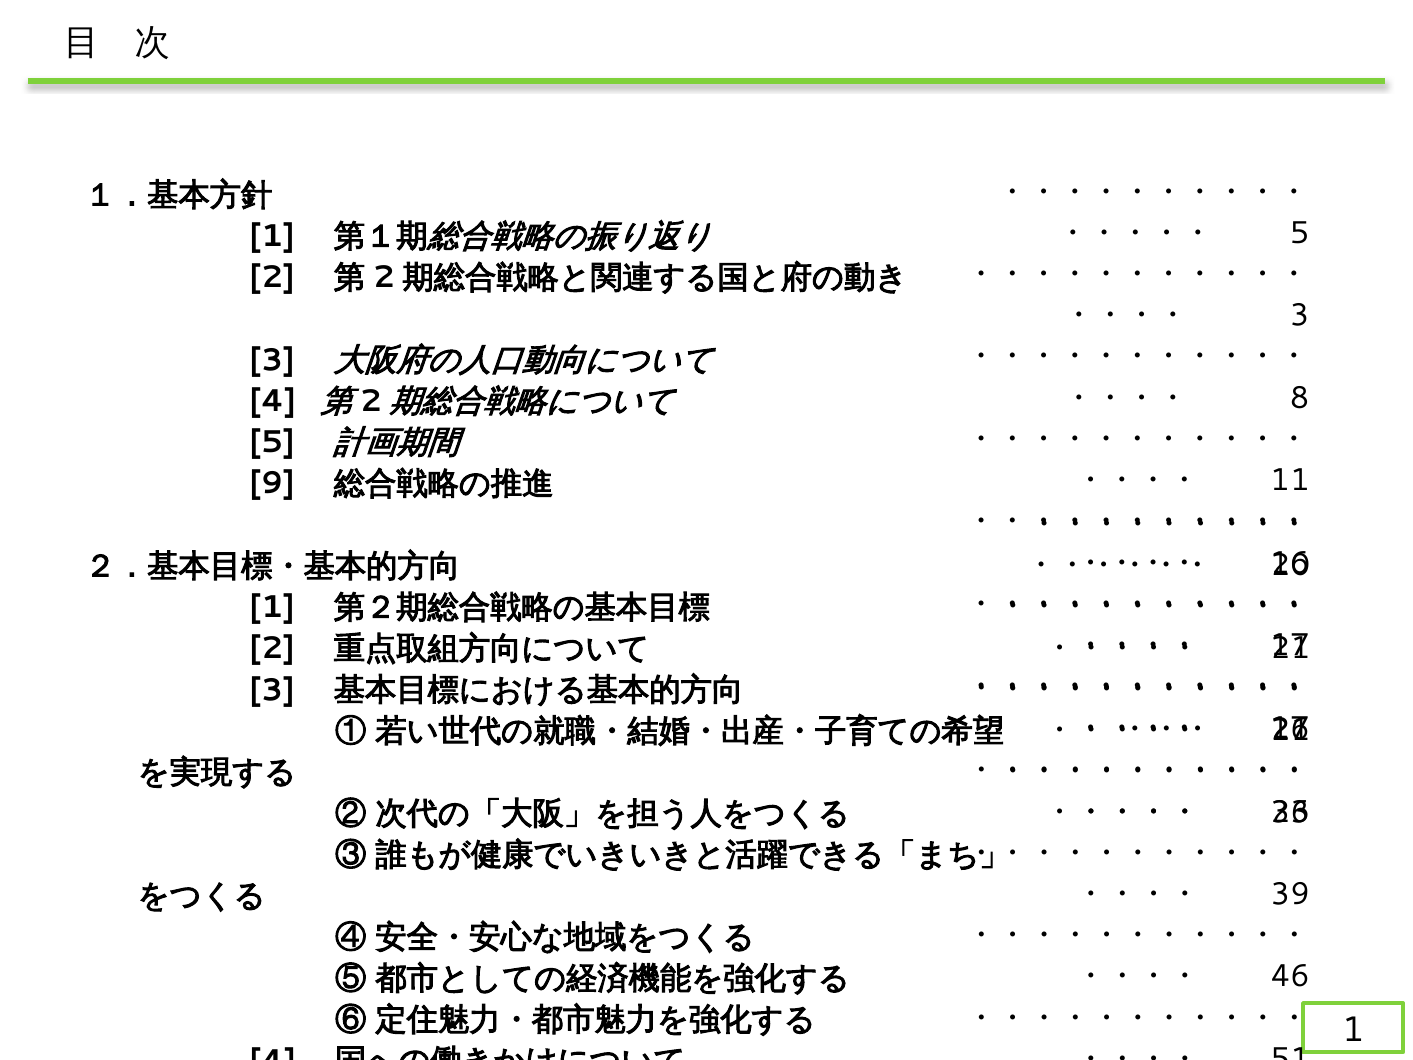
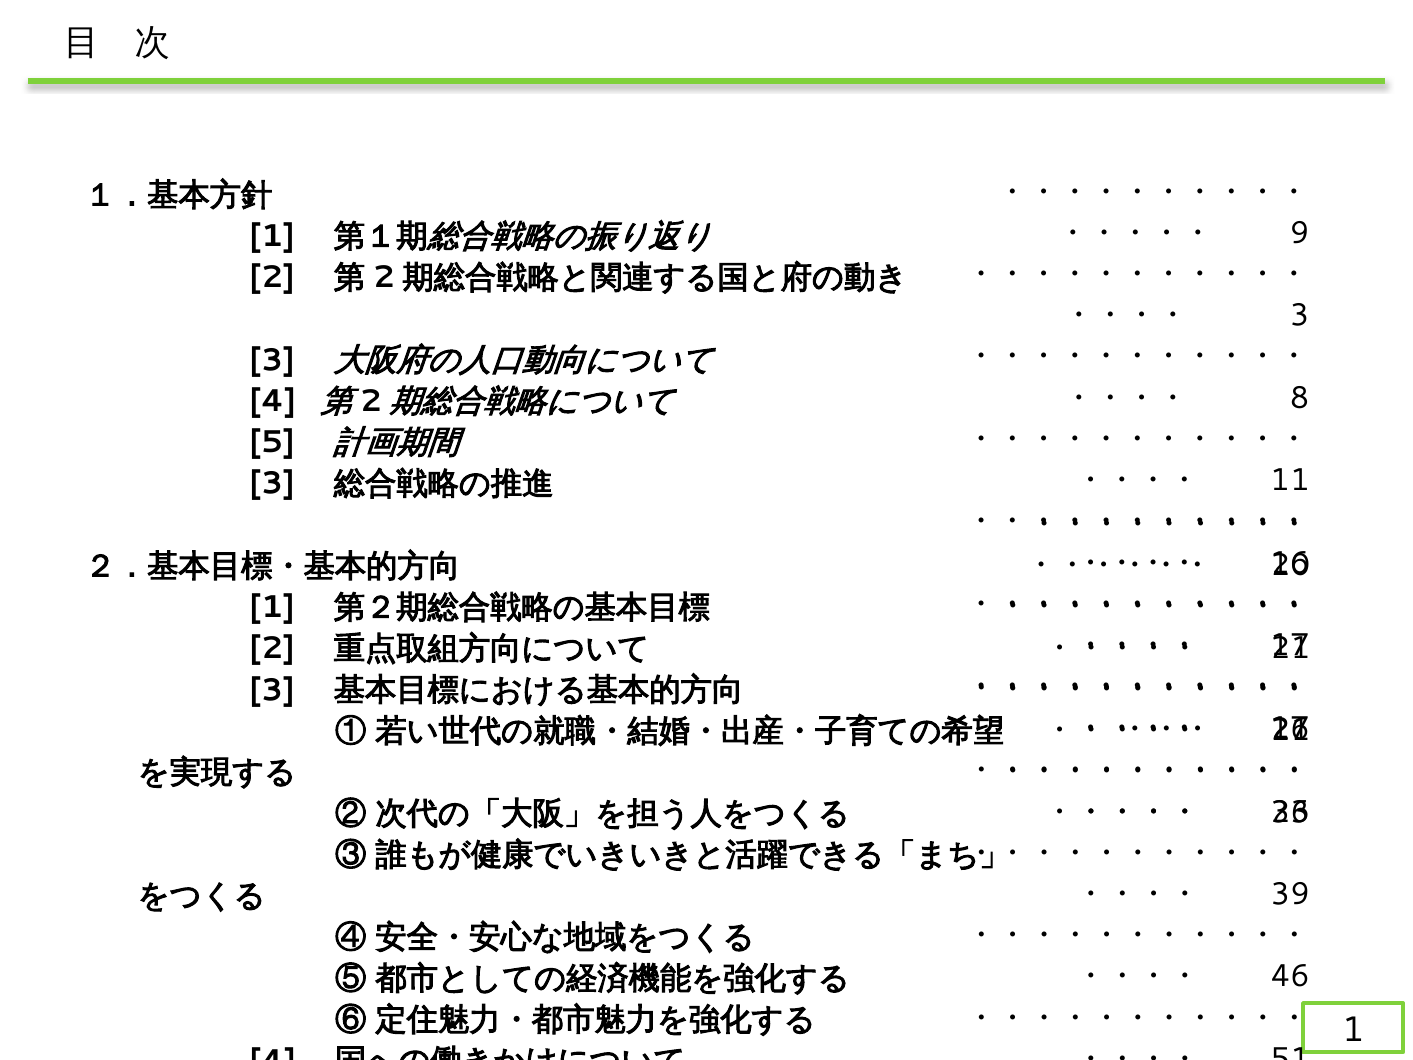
5: 5 -> 9 (1300, 233)
9: 9 -> 3 (272, 483)
